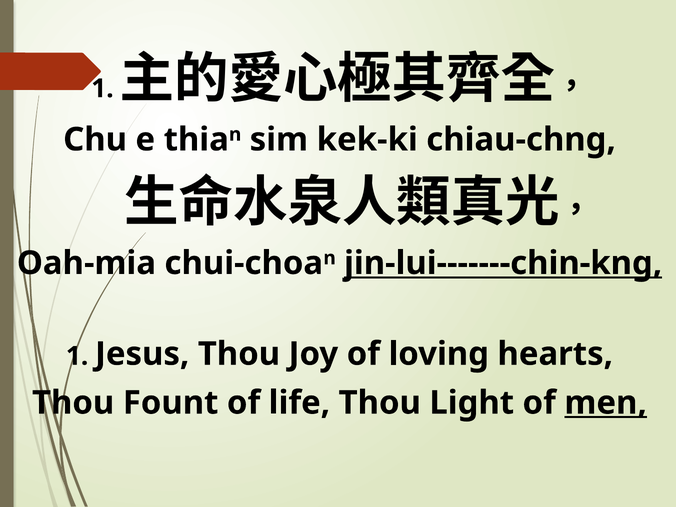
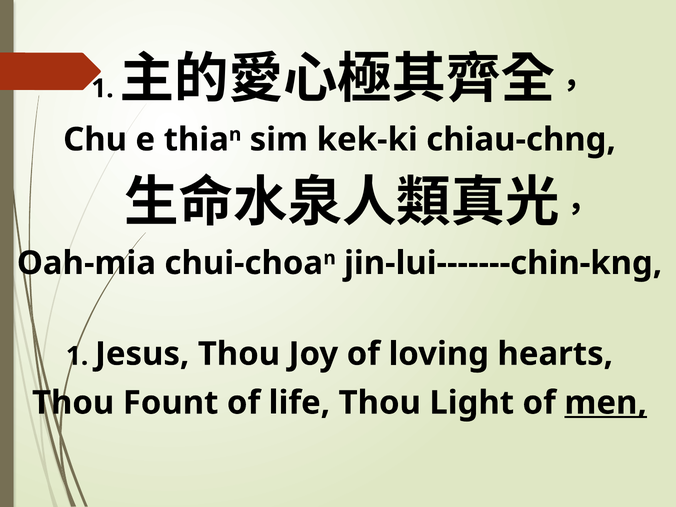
jin-lui-------chin-kng underline: present -> none (503, 263)
